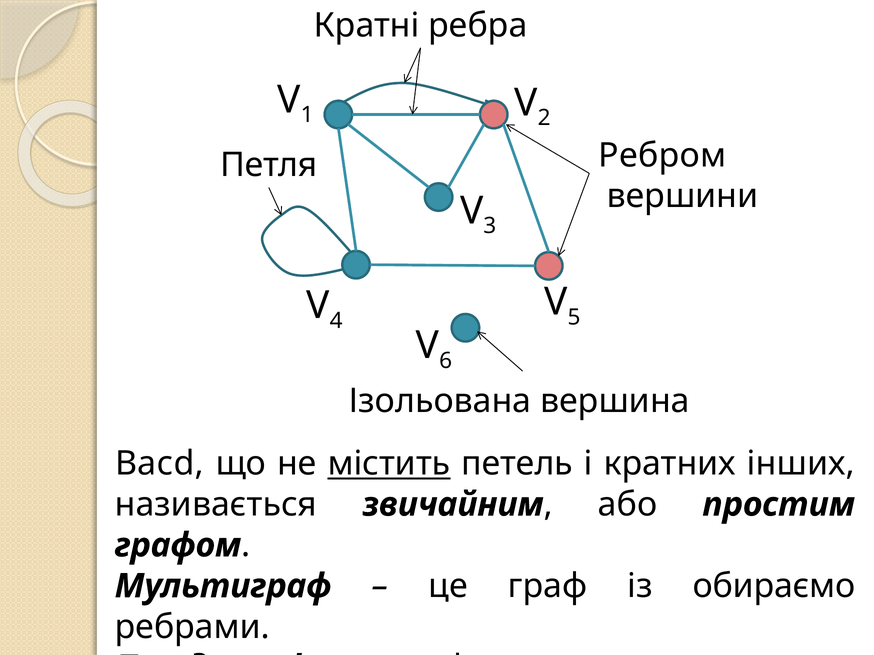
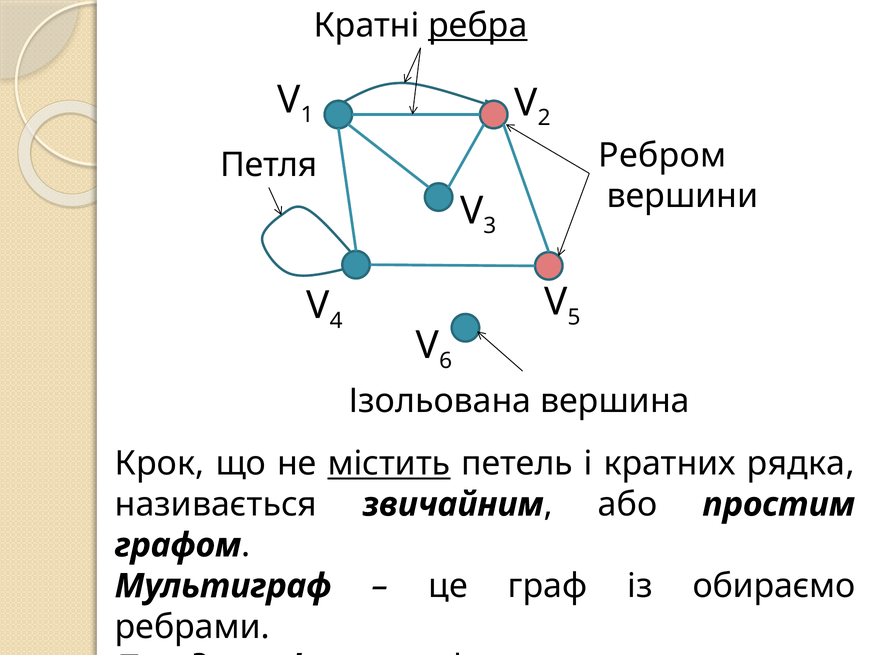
ребра underline: none -> present (478, 26)
Bacd: Bacd -> Крок (160, 464)
інших: інших -> рядка (801, 464)
